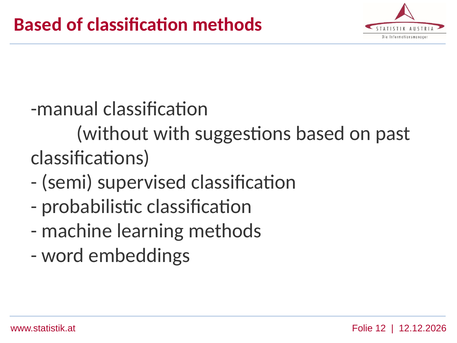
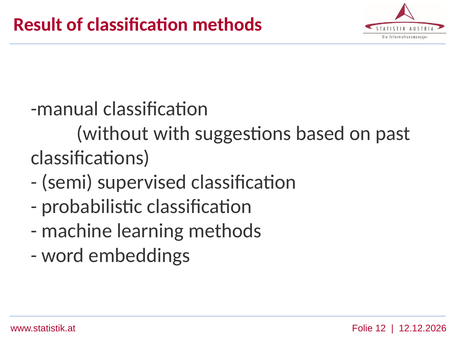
Based: Based -> Result (38, 24)
